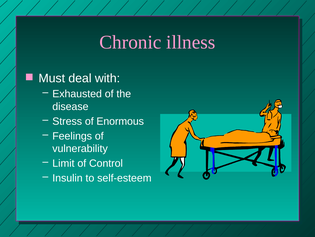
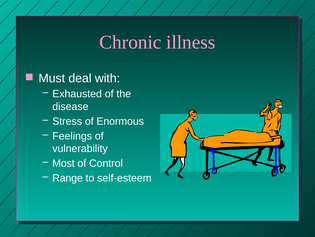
Limit: Limit -> Most (63, 163)
Insulin: Insulin -> Range (68, 178)
